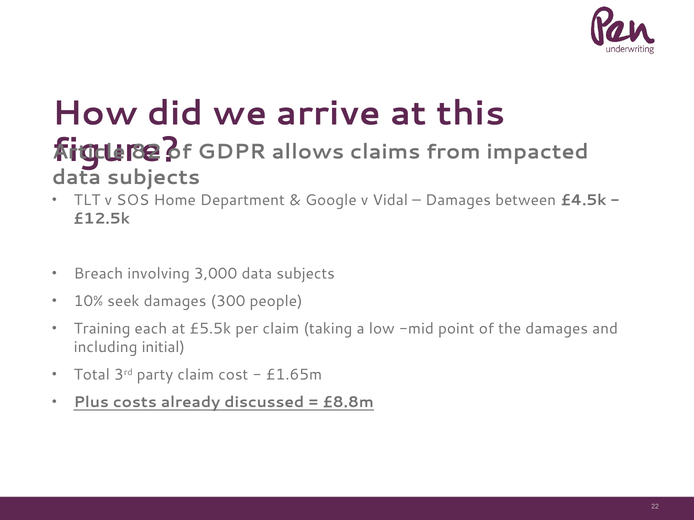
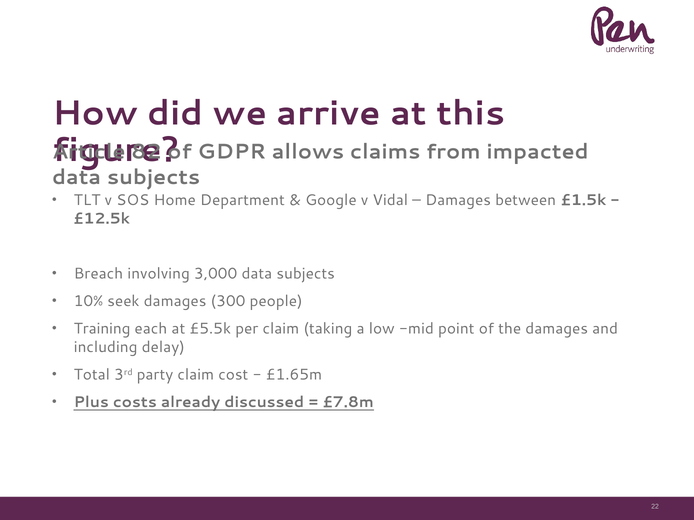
£4.5k: £4.5k -> £1.5k (584, 200)
initial: initial -> delay (163, 348)
£8.8m: £8.8m -> £7.8m (348, 403)
